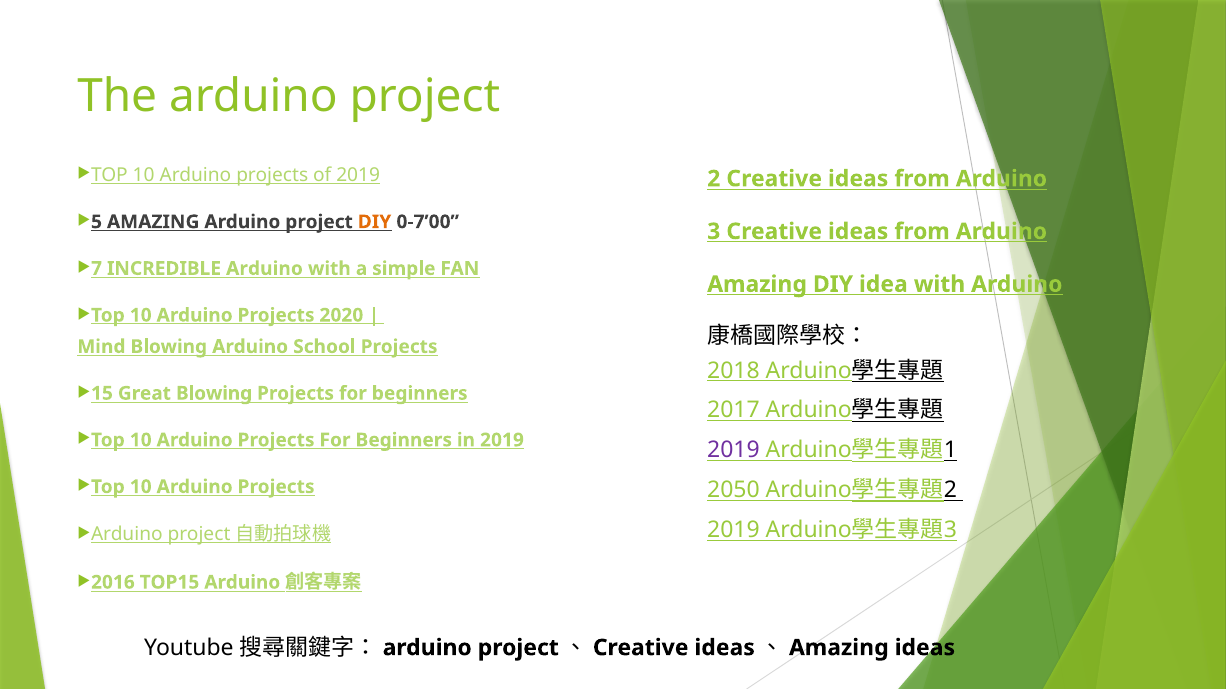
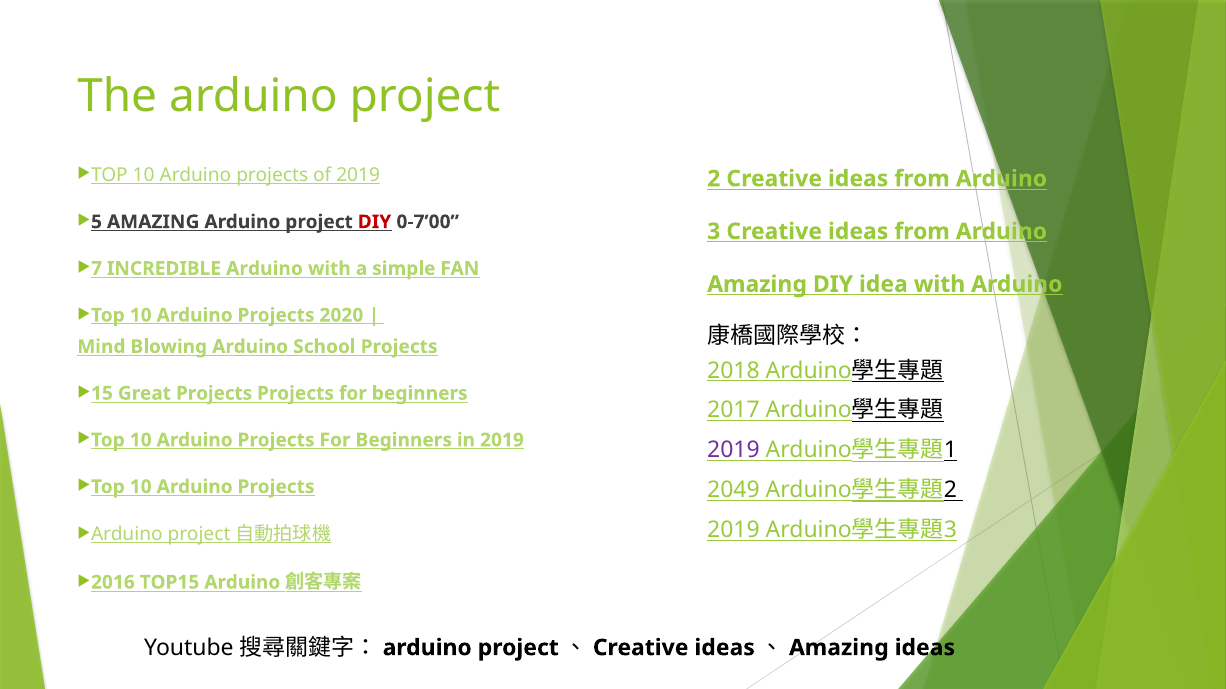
DIY colour: orange -> red (375, 222)
Great Blowing: Blowing -> Projects (214, 394)
2050: 2050 -> 2049 (734, 490)
